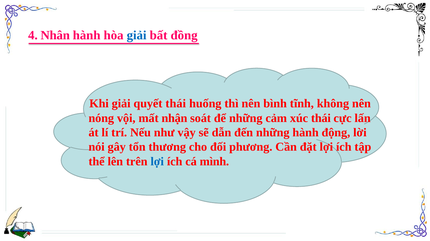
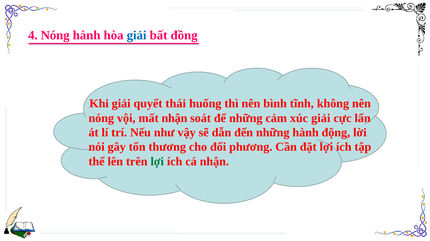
4 Nhân: Nhân -> Nóng (55, 35)
xúc thái: thái -> giải (321, 118)
lợi colour: blue -> green (157, 162)
cá mình: mình -> nhận (214, 162)
